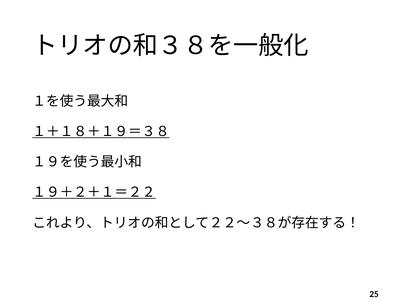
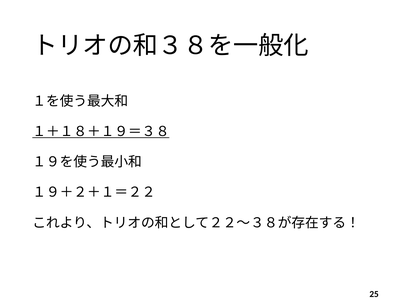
１９＋２＋１＝２２ underline: present -> none (94, 193)
